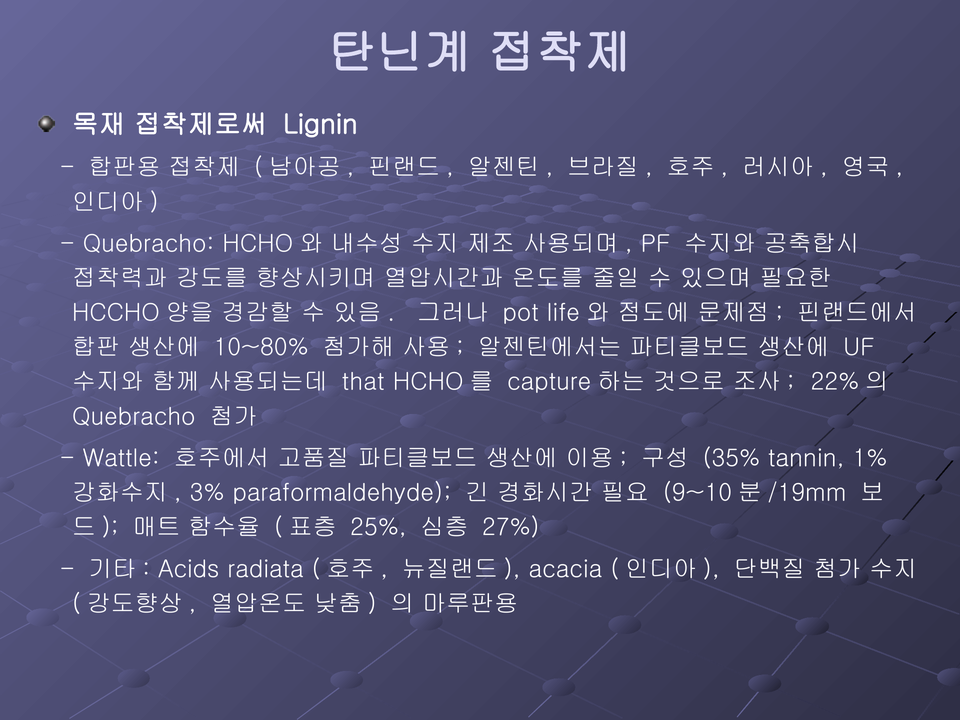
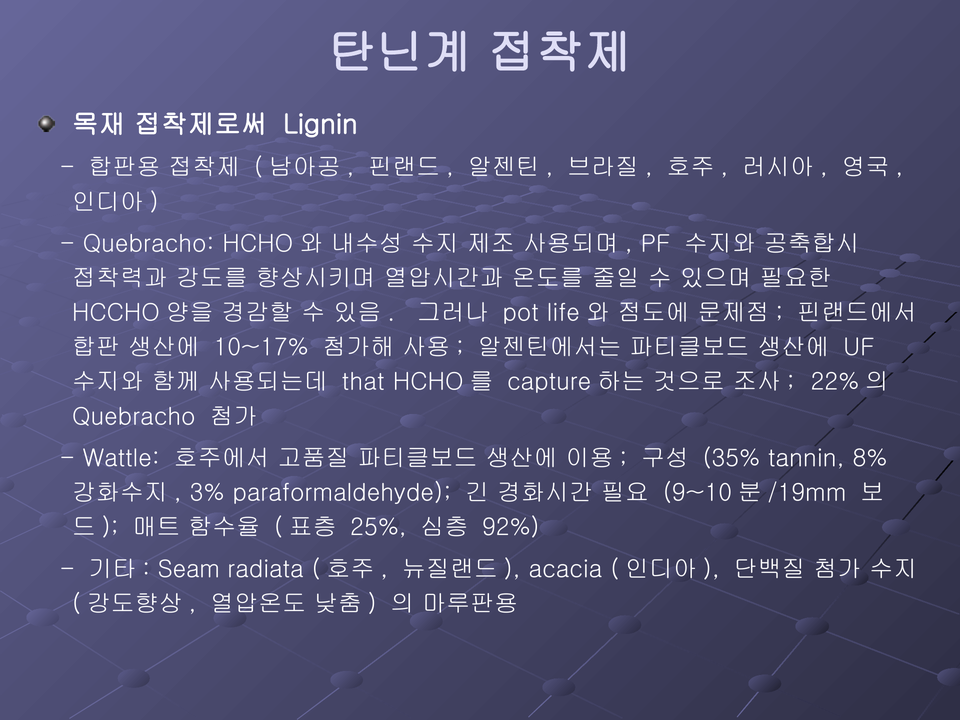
10~80%: 10~80% -> 10~17% (261, 348)
1%: 1% -> 8% (870, 458)
27%: 27% -> 92% (511, 527)
Acids: Acids -> Seam (189, 569)
